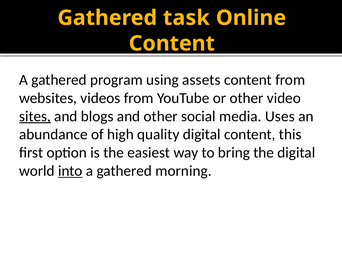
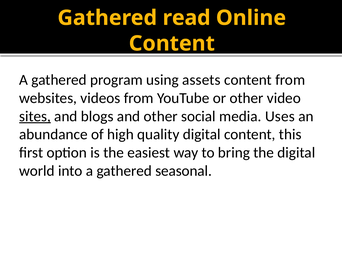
task: task -> read (187, 18)
into underline: present -> none (70, 171)
morning: morning -> seasonal (184, 171)
